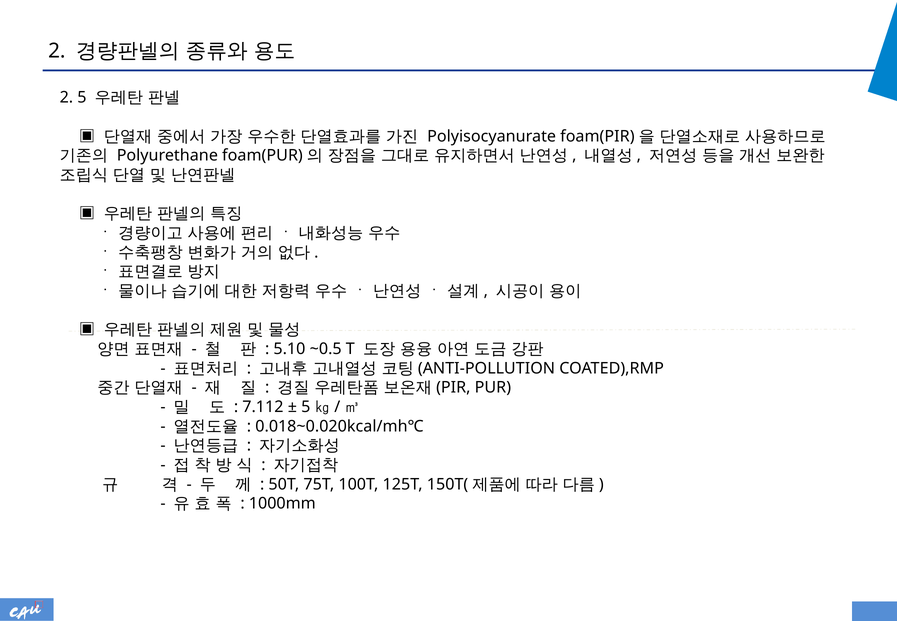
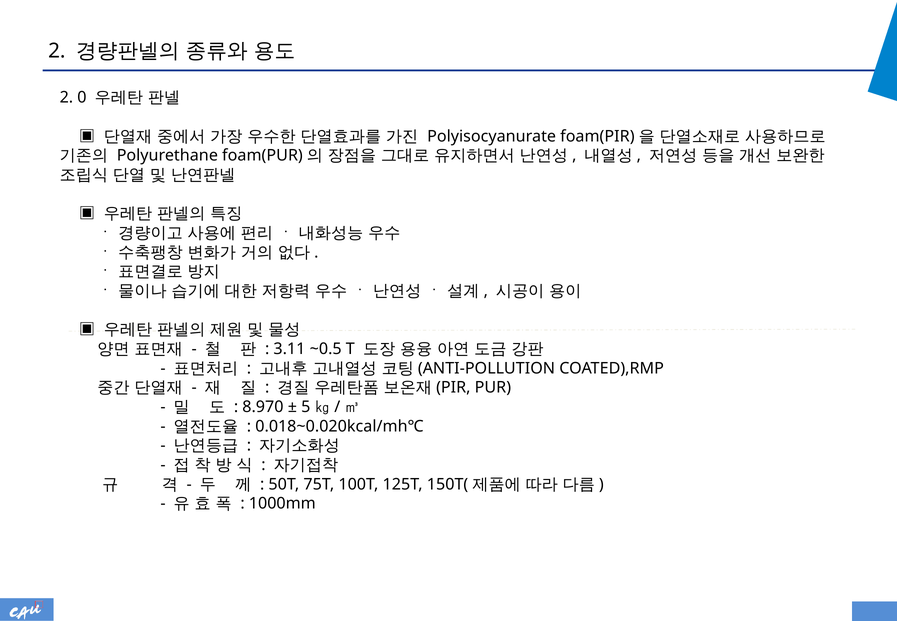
5: 5 -> 0 (82, 98)
5.10: 5.10 -> 3.11 (289, 349)
7.112: 7.112 -> 8.970 (263, 407)
